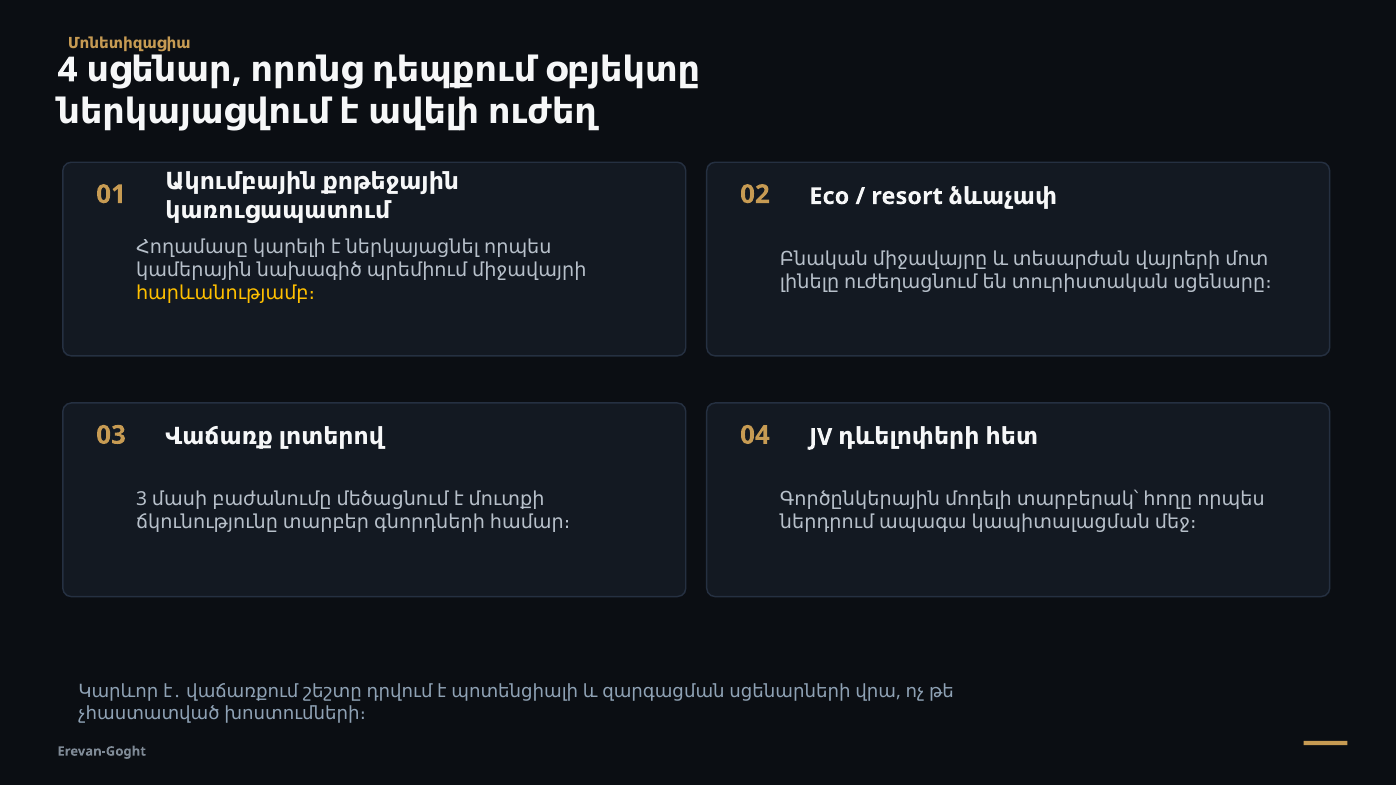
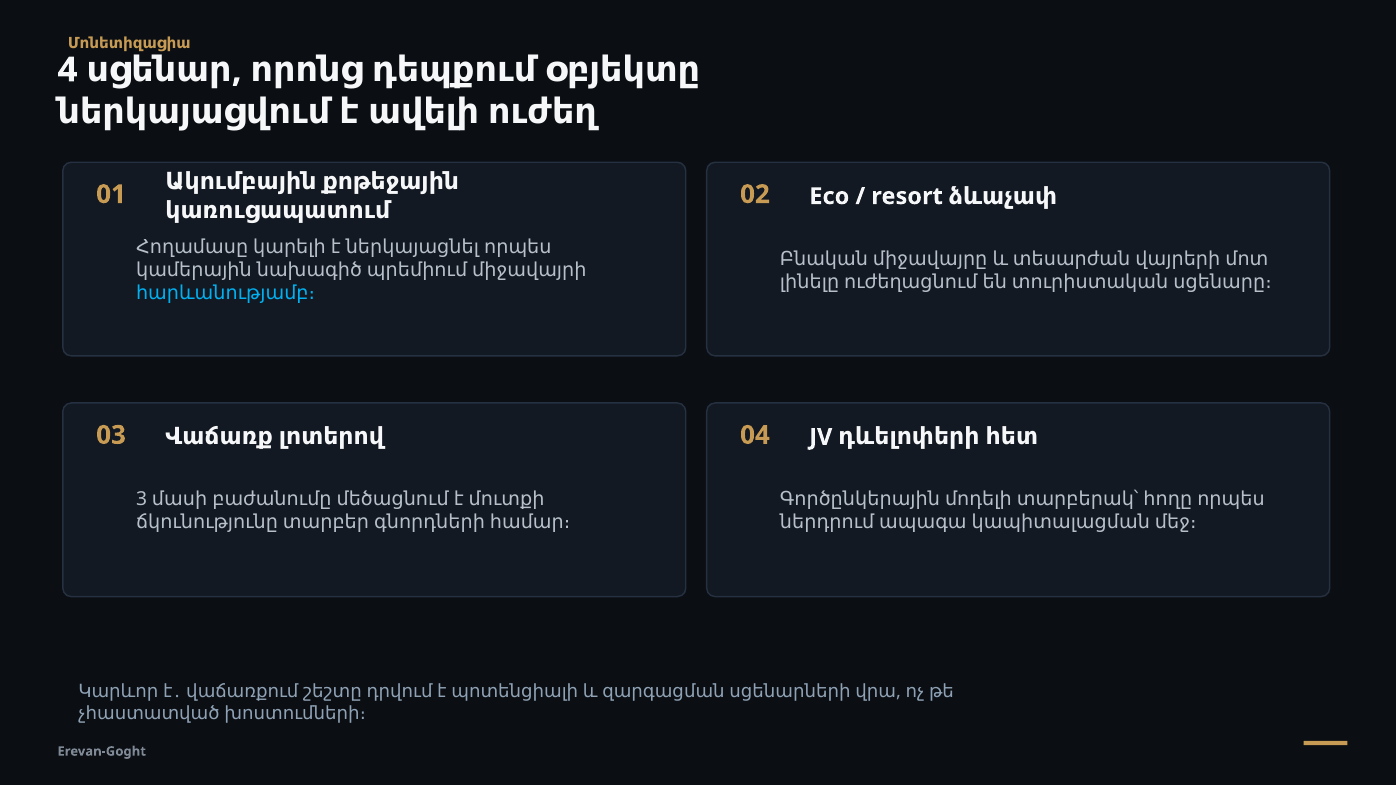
հարևանությամբ։ colour: yellow -> light blue (226, 293)
